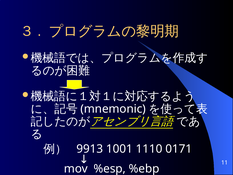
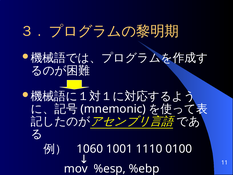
9913: 9913 -> 1060 (90, 149)
0171: 0171 -> 0100 (179, 149)
